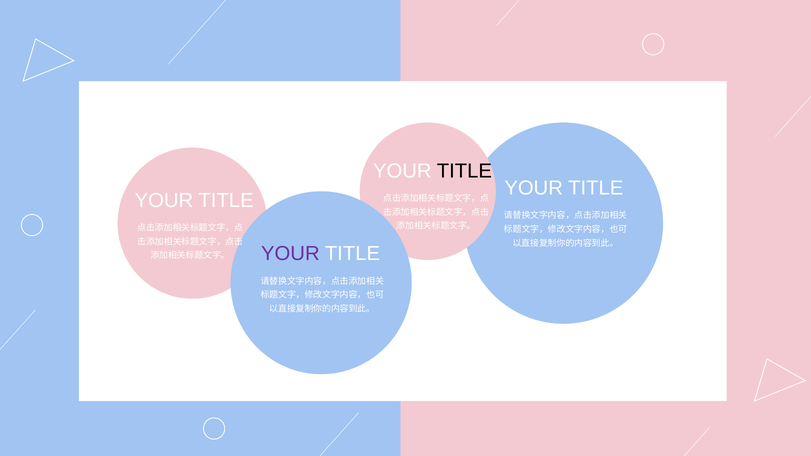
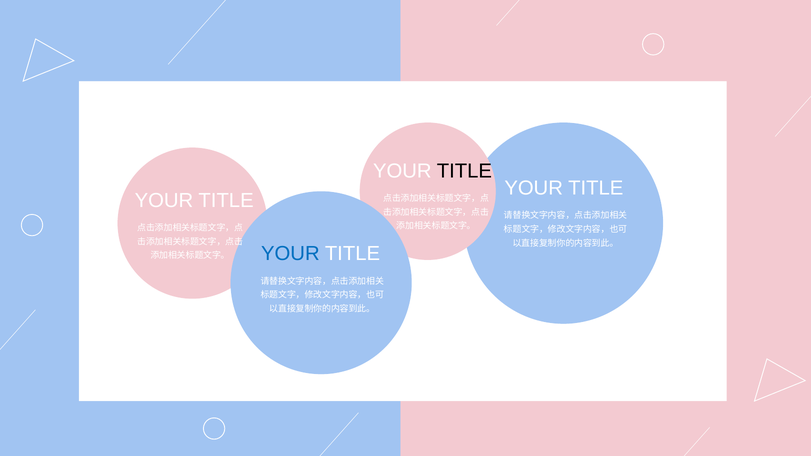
YOUR colour: purple -> blue (290, 254)
